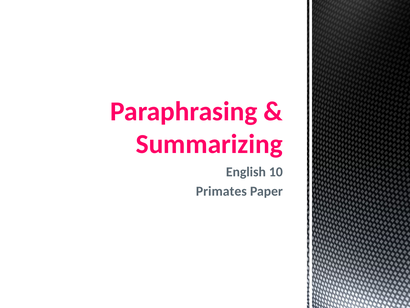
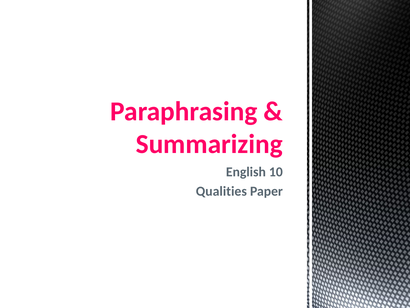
Primates: Primates -> Qualities (221, 191)
